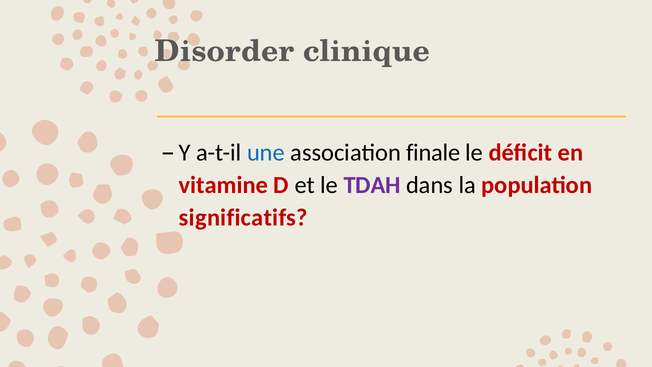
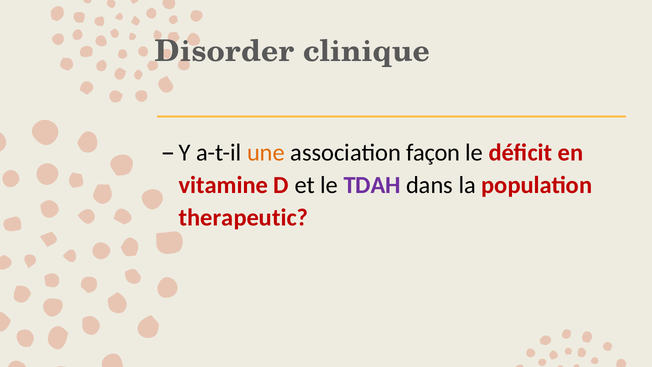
une colour: blue -> orange (266, 152)
finale: finale -> façon (433, 152)
significatifs: significatifs -> therapeutic (243, 218)
